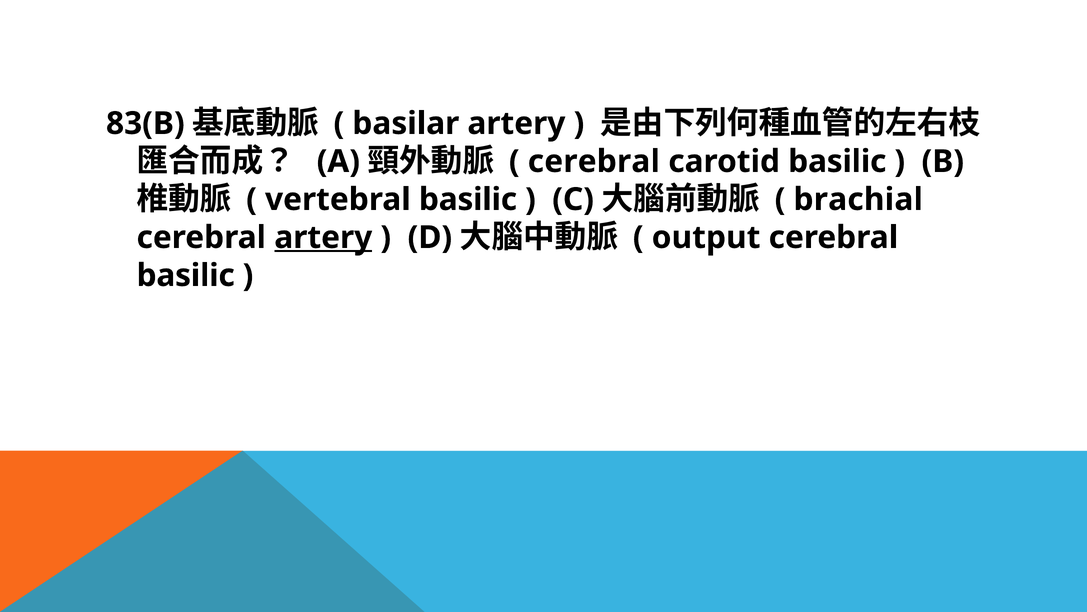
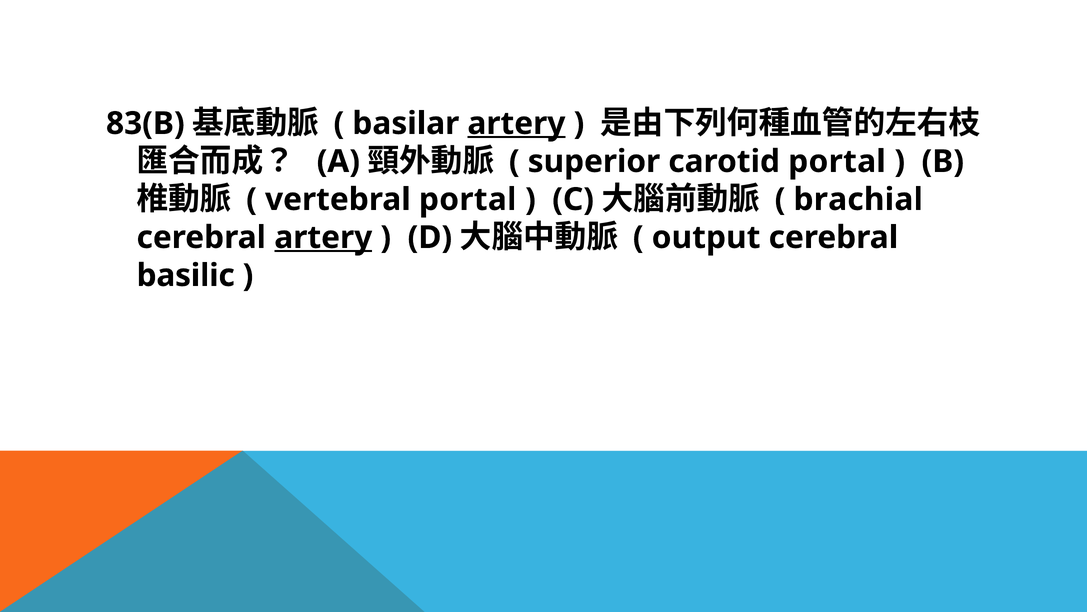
artery underline: none -> present (516, 123)
cerebral: cerebral -> superior (594, 161)
carotid basilic: basilic -> portal (837, 161)
vertebral basilic: basilic -> portal (468, 199)
